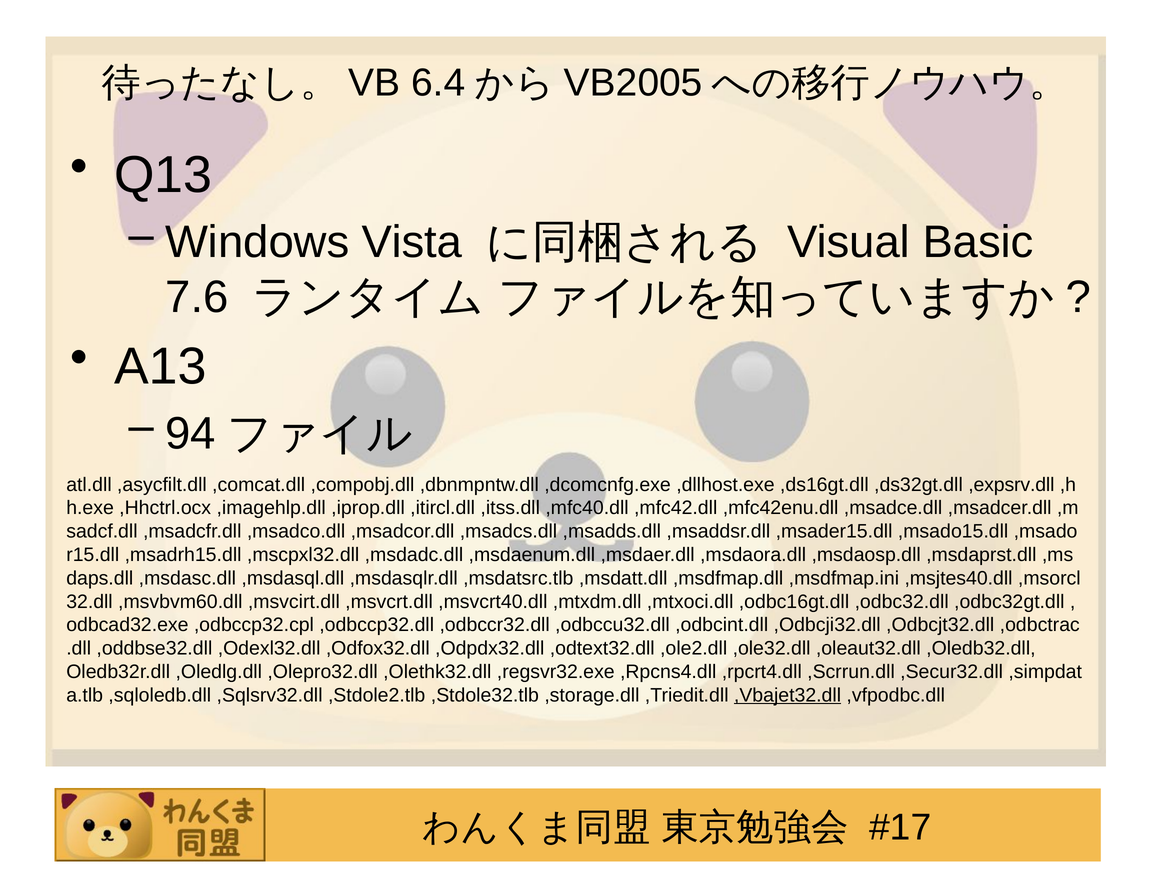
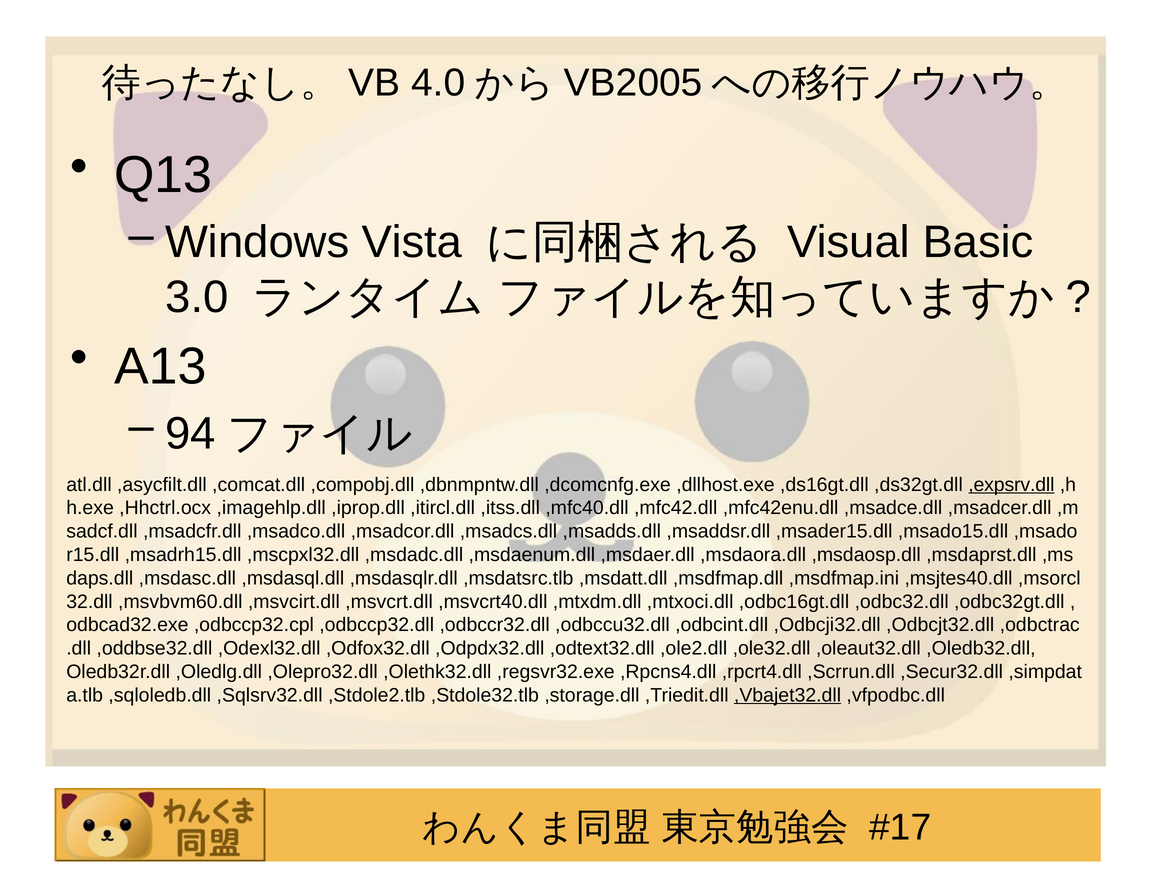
6.4: 6.4 -> 4.0 (438, 83)
7.6: 7.6 -> 3.0 (197, 297)
,expsrv.dll underline: none -> present (1011, 485)
